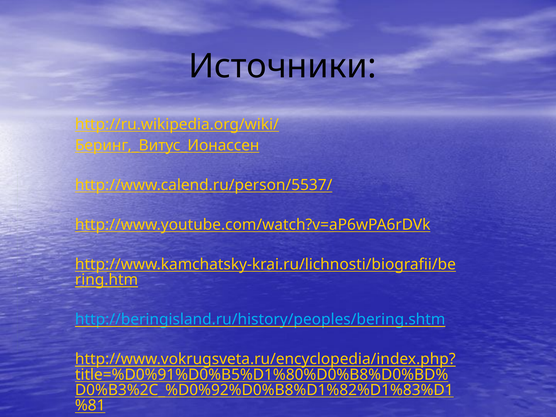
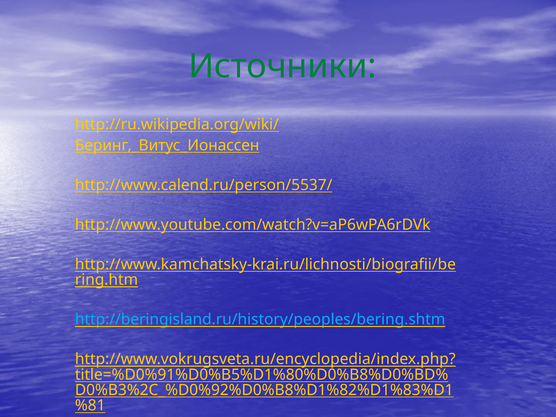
Источники colour: black -> green (283, 66)
